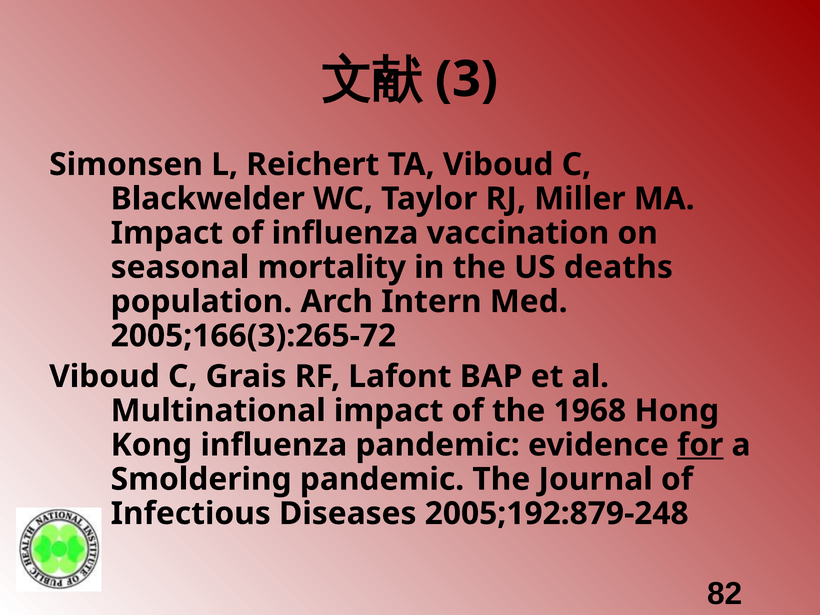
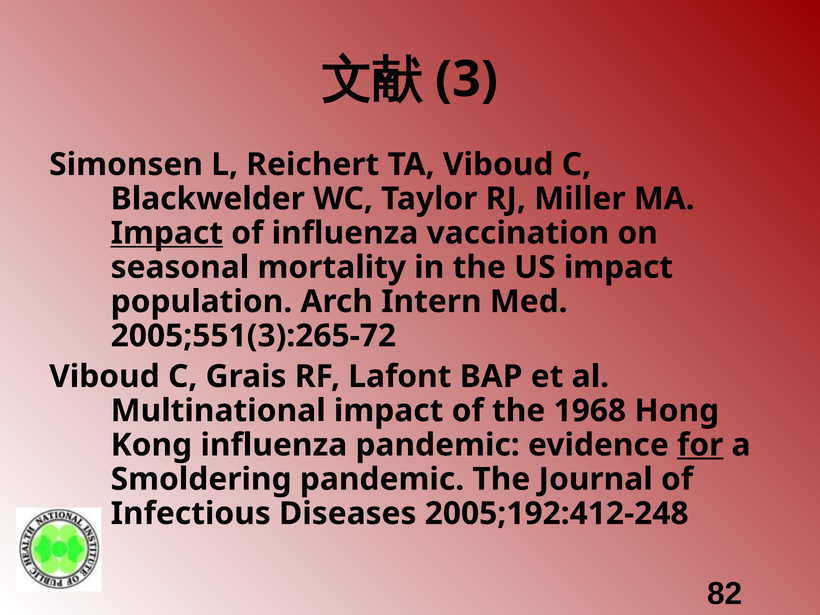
Impact underline: none -> present (167, 233)
US deaths: deaths -> impact (618, 267)
2005;166(3):265-72: 2005;166(3):265-72 -> 2005;551(3):265-72 (253, 336)
2005;192:879-248: 2005;192:879-248 -> 2005;192:412-248 (557, 514)
